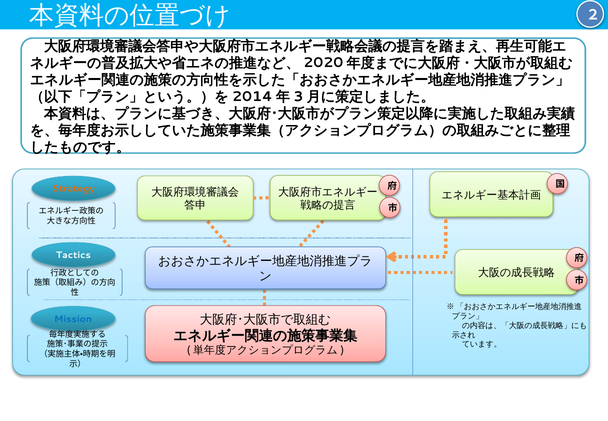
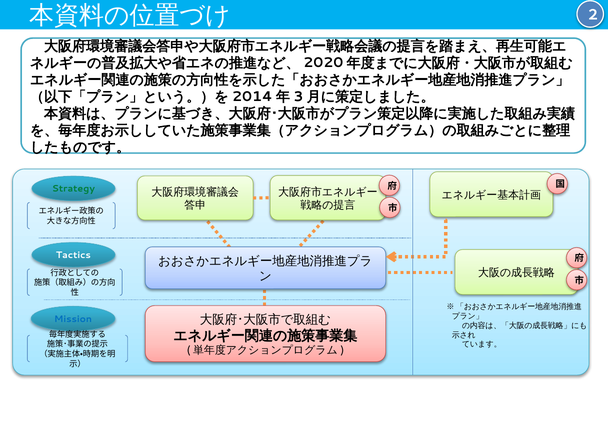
Strategy colour: orange -> green (73, 189)
